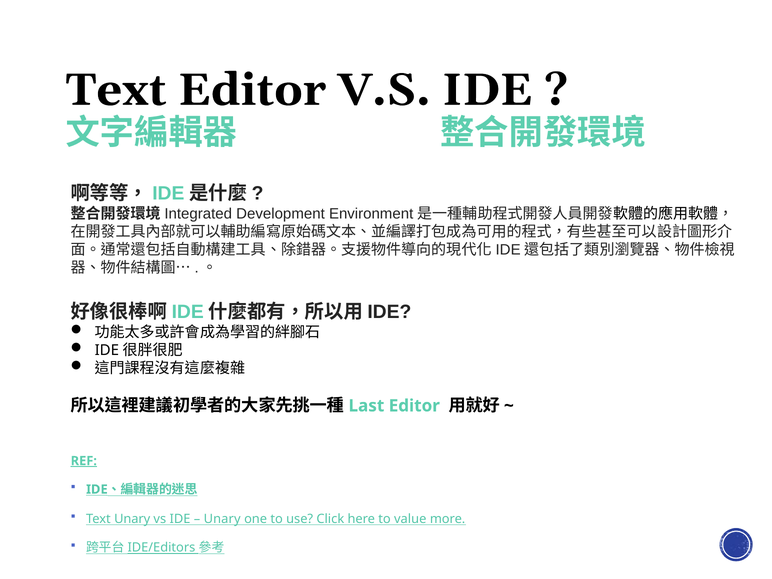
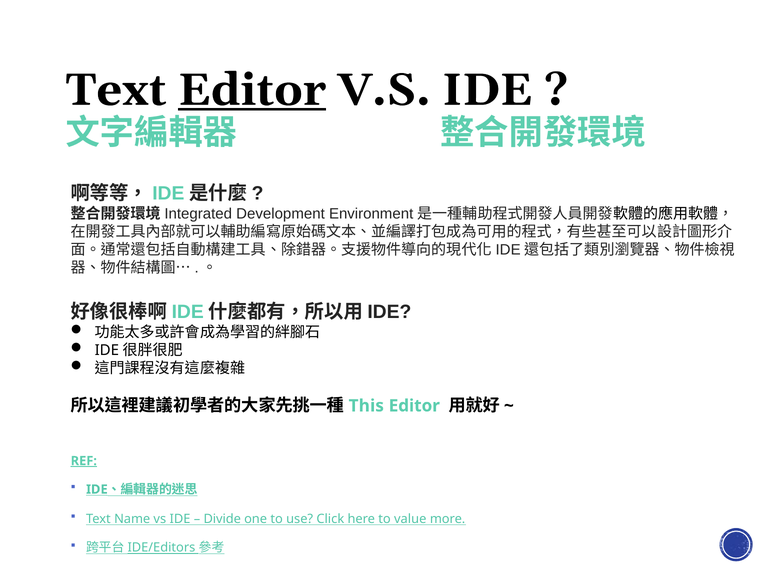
Editor underline: none -> present (252, 90)
Last: Last -> This (366, 406)
Text Unary: Unary -> Name (132, 519)
Unary: Unary -> Divide (222, 519)
